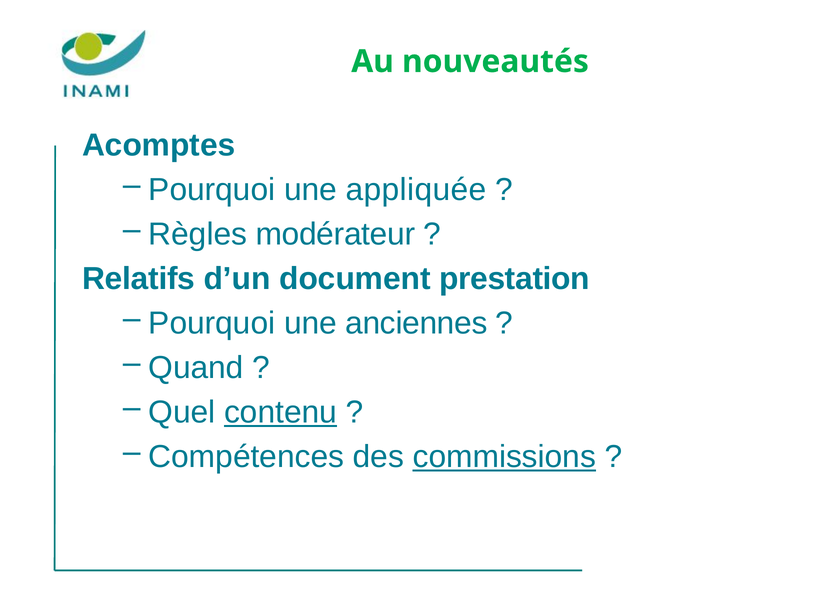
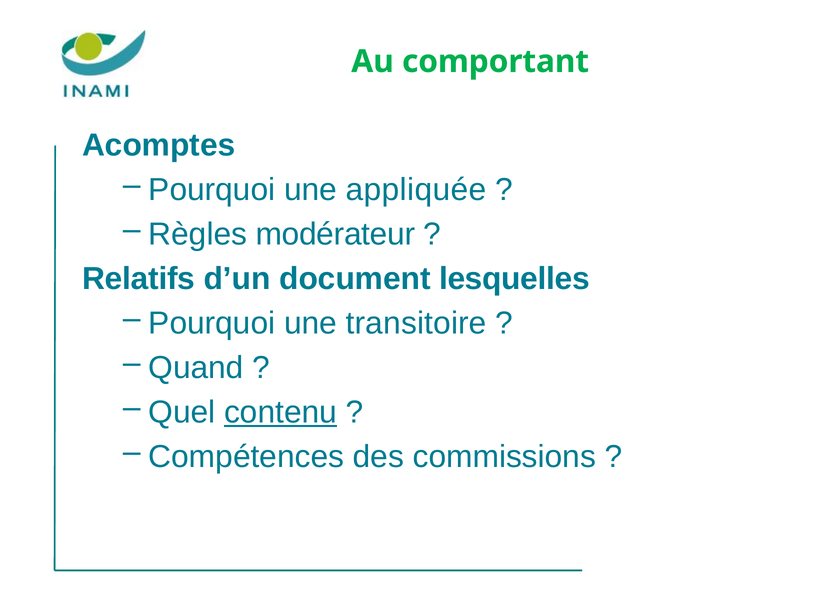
nouveautés: nouveautés -> comportant (496, 61)
prestation: prestation -> lesquelles (514, 279)
anciennes: anciennes -> transitoire (416, 323)
commissions underline: present -> none (504, 457)
